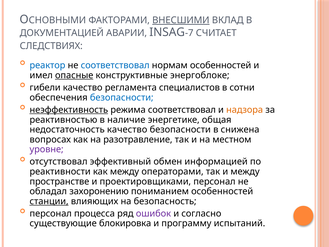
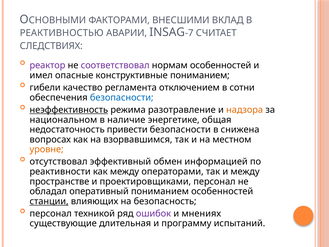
ВНЕСШИМИ underline: present -> none (181, 20)
ДОКУМЕНТАЦИЕЙ: ДОКУМЕНТАЦИЕЙ -> РЕАКТИВНОСТЬЮ (62, 33)
реактор colour: blue -> purple (47, 65)
соответствовал colour: blue -> purple (115, 65)
опасные underline: present -> none (74, 75)
конструктивные энергоблоке: энергоблоке -> пониманием (200, 75)
специалистов: специалистов -> отключением (189, 88)
режима соответствовал: соответствовал -> разотравление (182, 110)
реактивностью: реактивностью -> национальном (63, 120)
недостаточность качество: качество -> привести (127, 129)
разотравление: разотравление -> взорвавшимся (138, 139)
уровне colour: purple -> orange (47, 149)
захоронению: захоронению -> оперативный (99, 191)
процесса: процесса -> техникой (94, 213)
согласно: согласно -> мнениях (201, 213)
блокировка: блокировка -> длительная (125, 223)
